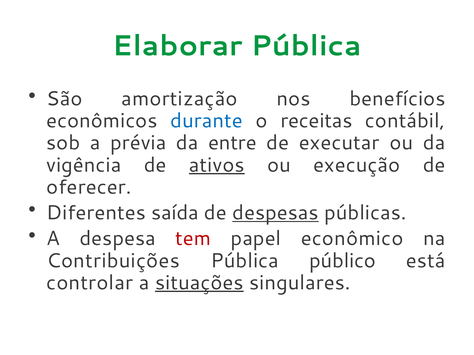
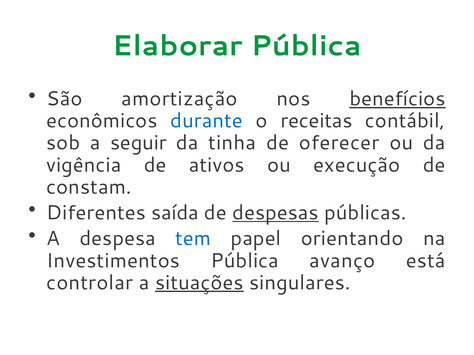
benefícios underline: none -> present (397, 99)
prévia: prévia -> seguir (138, 143)
entre: entre -> tinha (232, 143)
executar: executar -> oferecer (339, 143)
ativos underline: present -> none (217, 165)
oferecer: oferecer -> constam (89, 187)
tem colour: red -> blue (193, 239)
econômico: econômico -> orientando (352, 239)
Contribuições: Contribuições -> Investimentos (113, 261)
público: público -> avanço (342, 261)
